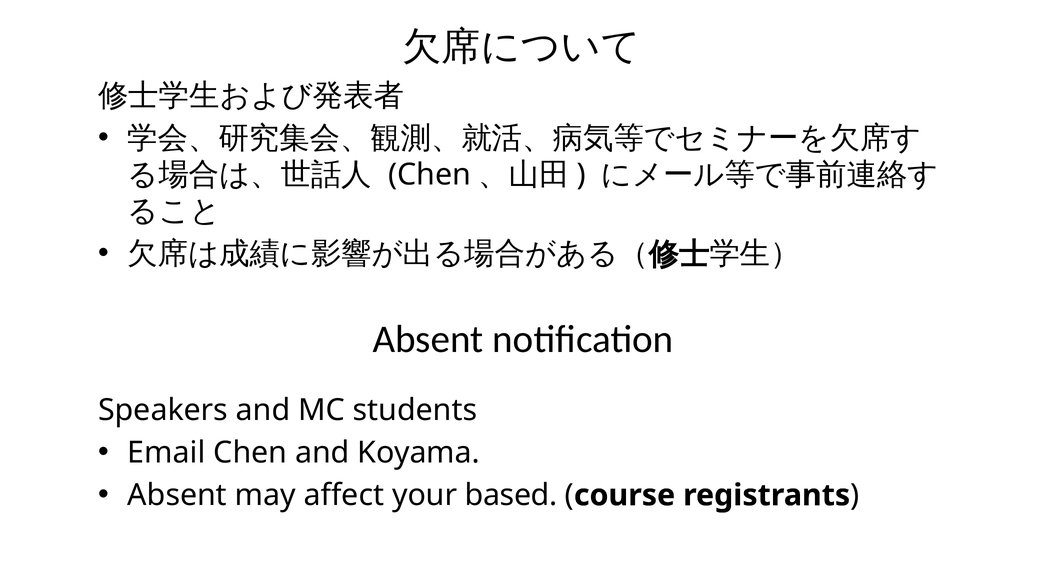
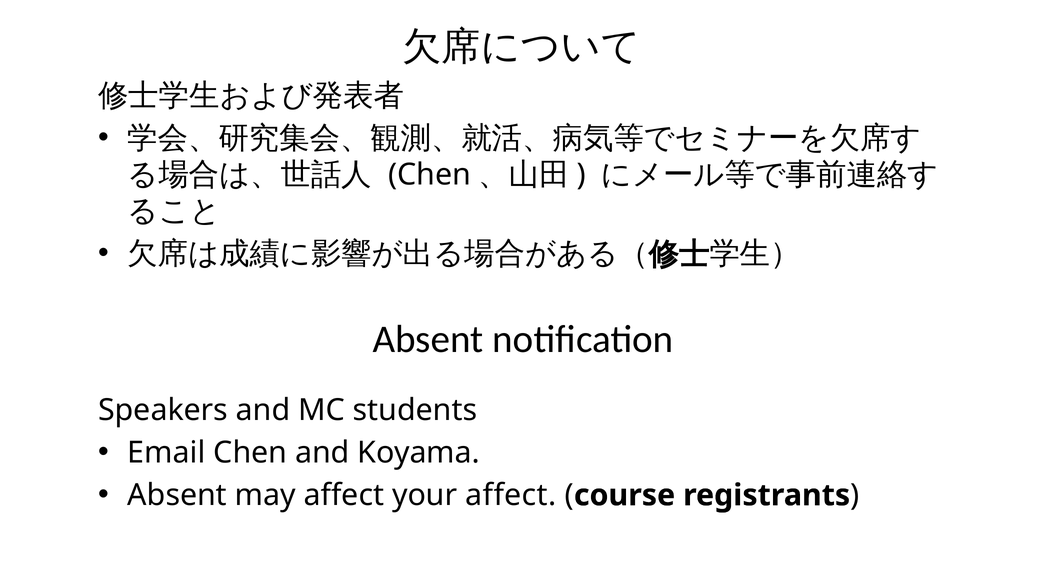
your based: based -> affect (511, 495)
